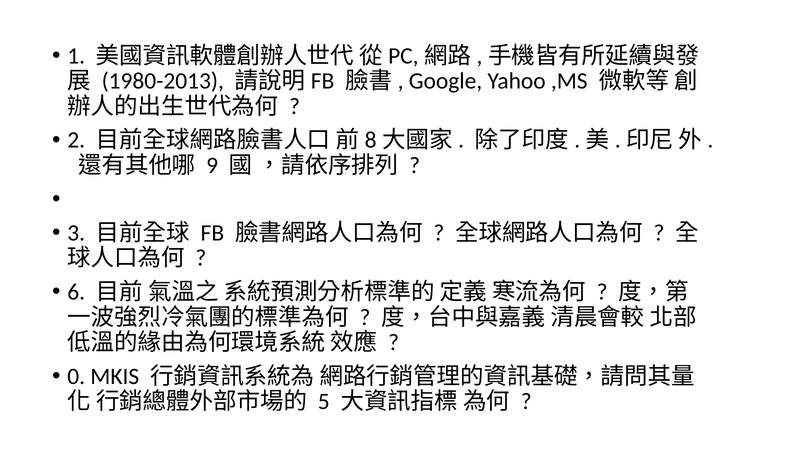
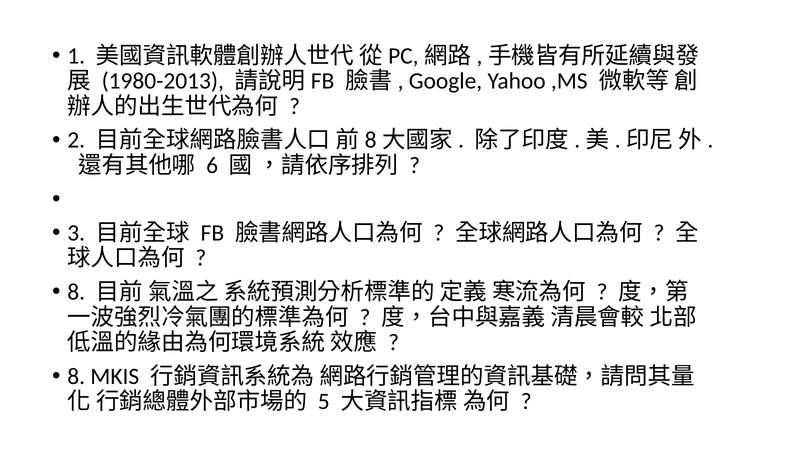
9: 9 -> 6 (212, 165)
6: 6 -> 8 (76, 292)
0: 0 -> 8 (76, 376)
